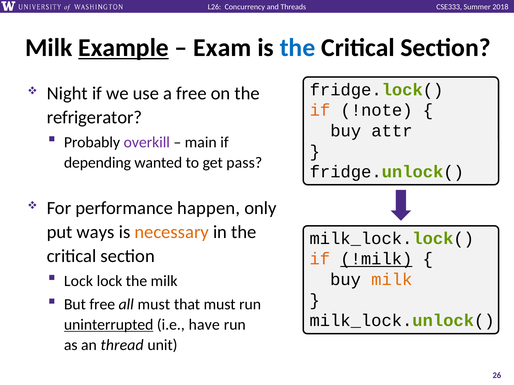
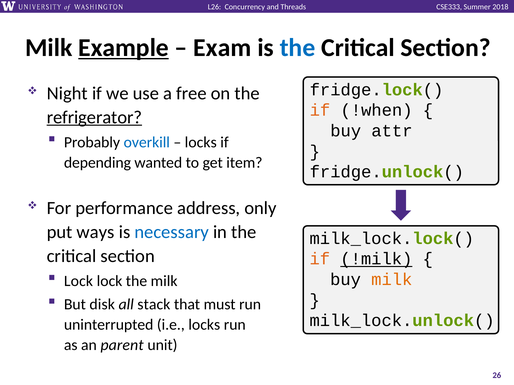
!note: !note -> !when (377, 110)
refrigerator underline: none -> present (94, 117)
overkill colour: purple -> blue (147, 142)
main: main -> locks (201, 142)
pass: pass -> item (244, 163)
happen: happen -> address (209, 208)
necessary colour: orange -> blue (172, 232)
But free: free -> disk (102, 305)
all must: must -> stack (154, 305)
uninterrupted underline: present -> none (109, 325)
i.e have: have -> locks (204, 325)
thread: thread -> parent (122, 345)
